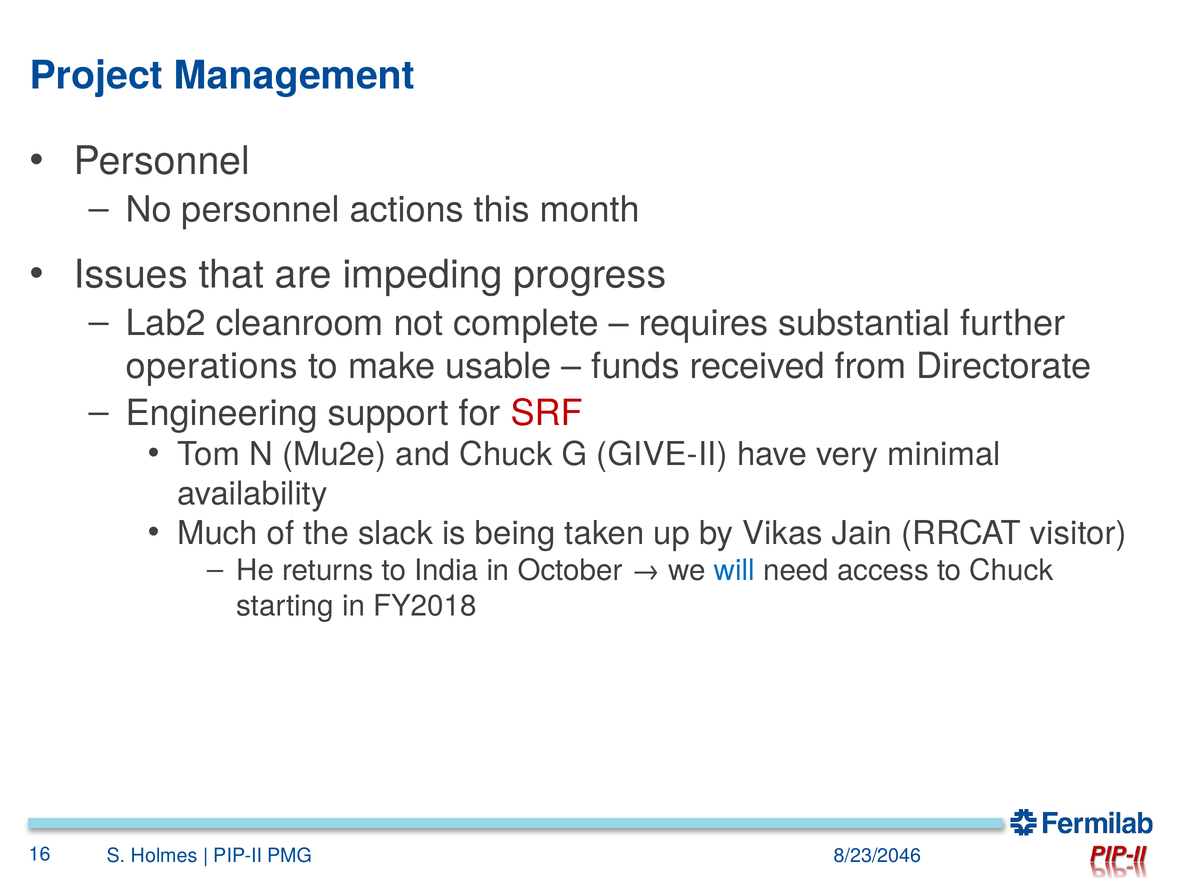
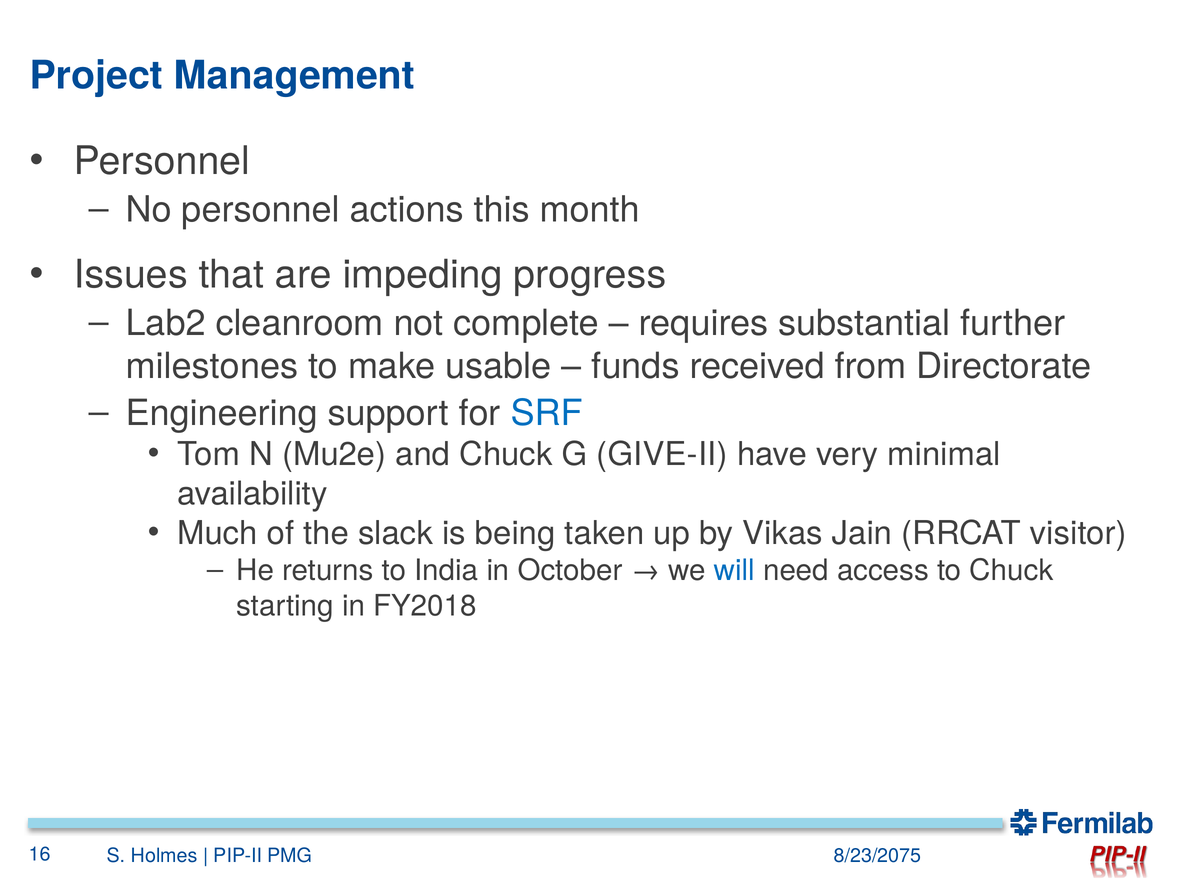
operations: operations -> milestones (212, 366)
SRF colour: red -> blue (547, 413)
8/23/2046: 8/23/2046 -> 8/23/2075 (877, 855)
